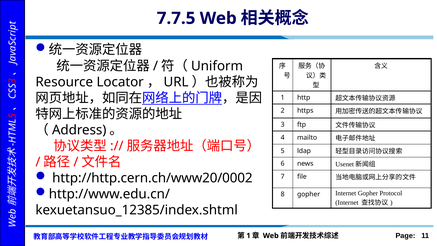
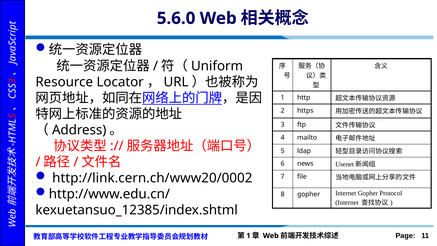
7.7.5: 7.7.5 -> 5.6.0 (176, 18)
http://http.cern.ch/www20/0002: http://http.cern.ch/www20/0002 -> http://link.cern.ch/www20/0002 (152, 178)
